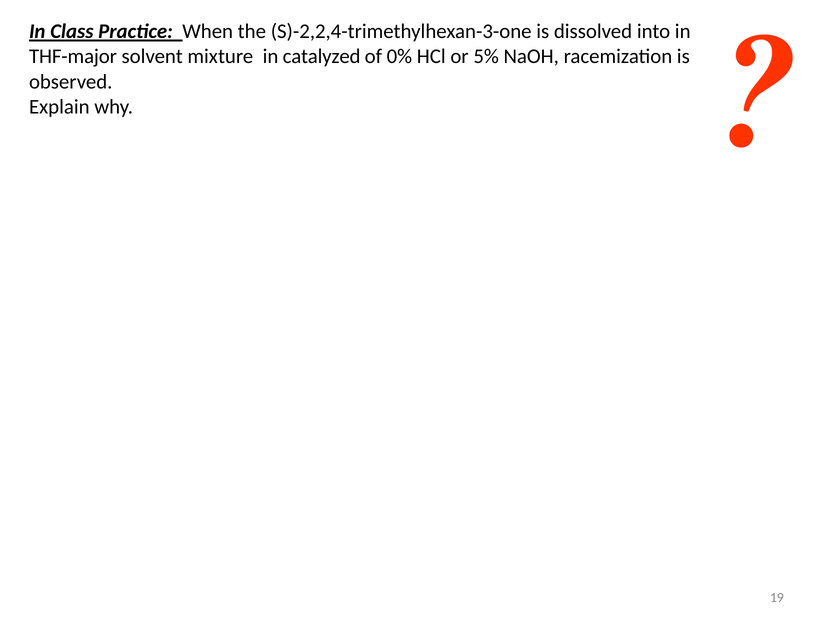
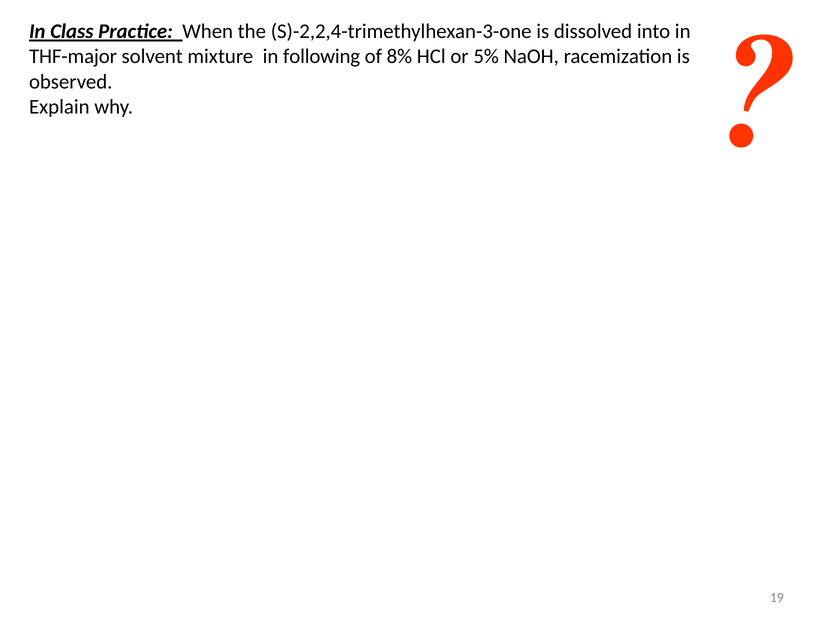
catalyzed: catalyzed -> following (322, 57)
0%: 0% -> 8% (399, 57)
